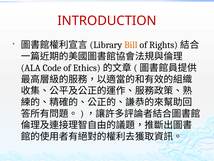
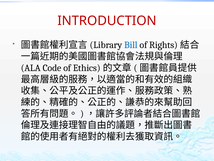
Bill colour: orange -> blue (131, 45)
